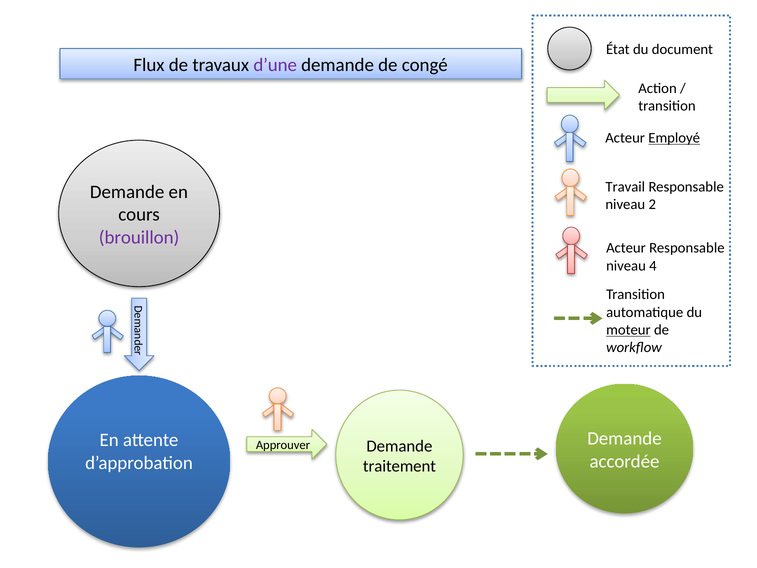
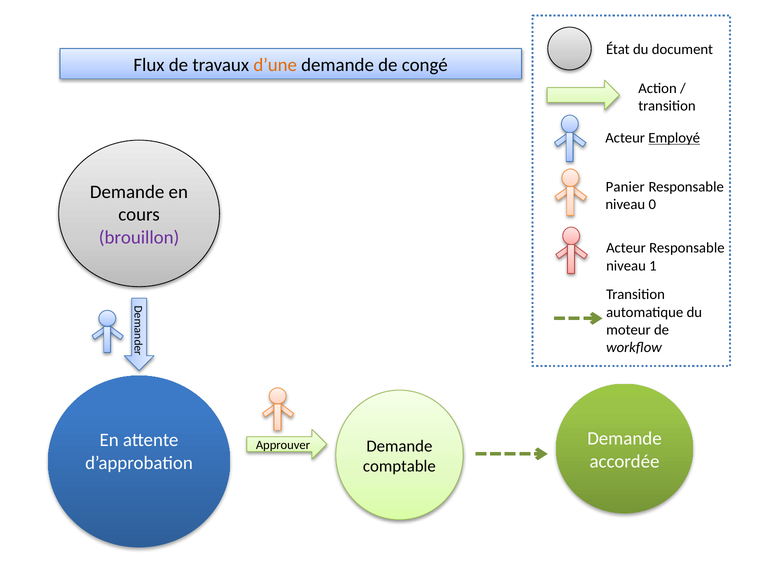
d’une colour: purple -> orange (275, 65)
Travail: Travail -> Panier (625, 187)
2: 2 -> 0 (652, 204)
4: 4 -> 1 (653, 266)
moteur underline: present -> none (628, 330)
traitement: traitement -> comptable (399, 466)
